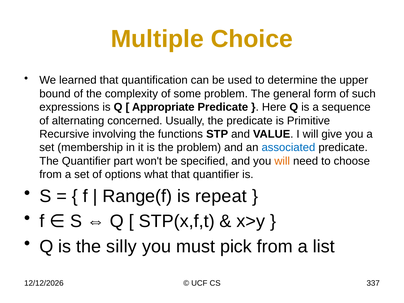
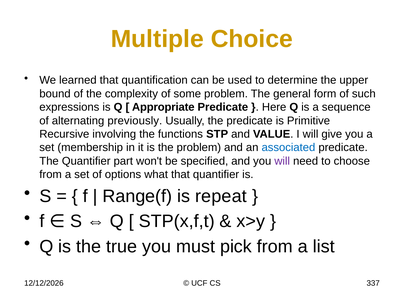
concerned: concerned -> previously (135, 121)
will colour: orange -> purple (282, 161)
silly: silly -> true (122, 246)
